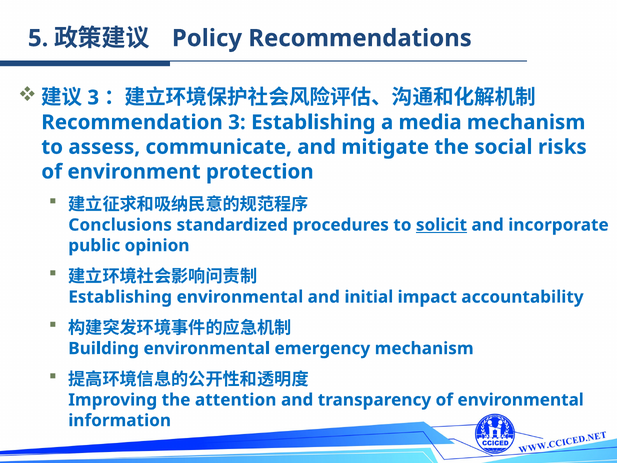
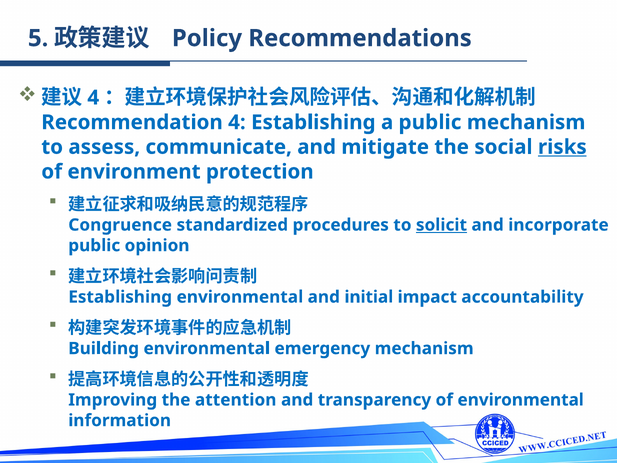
3: 3 -> 4 (93, 98)
Recommendation 3: 3 -> 4 (237, 122)
a media: media -> public (430, 122)
risks underline: none -> present (562, 147)
Conclusions: Conclusions -> Congruence (120, 225)
